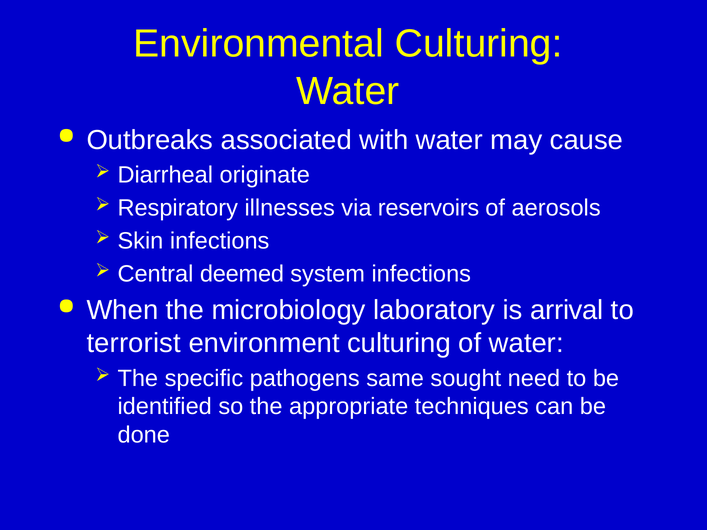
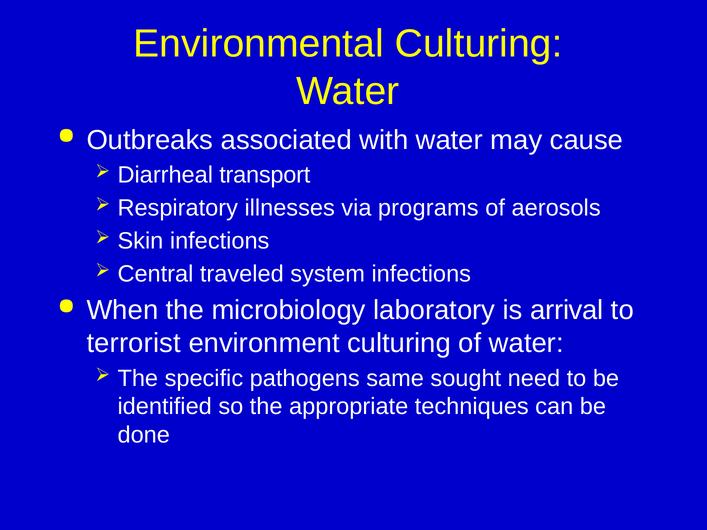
originate: originate -> transport (265, 175)
reservoirs: reservoirs -> programs (428, 208)
deemed: deemed -> traveled (242, 274)
